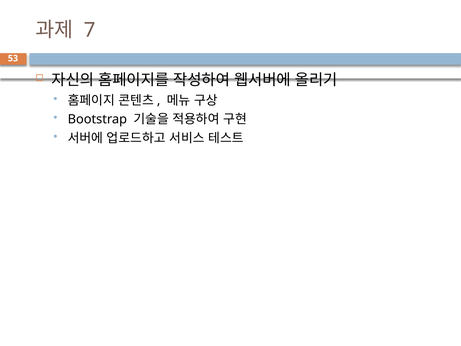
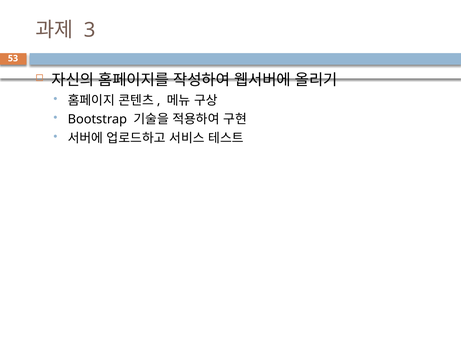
7: 7 -> 3 (90, 30)
